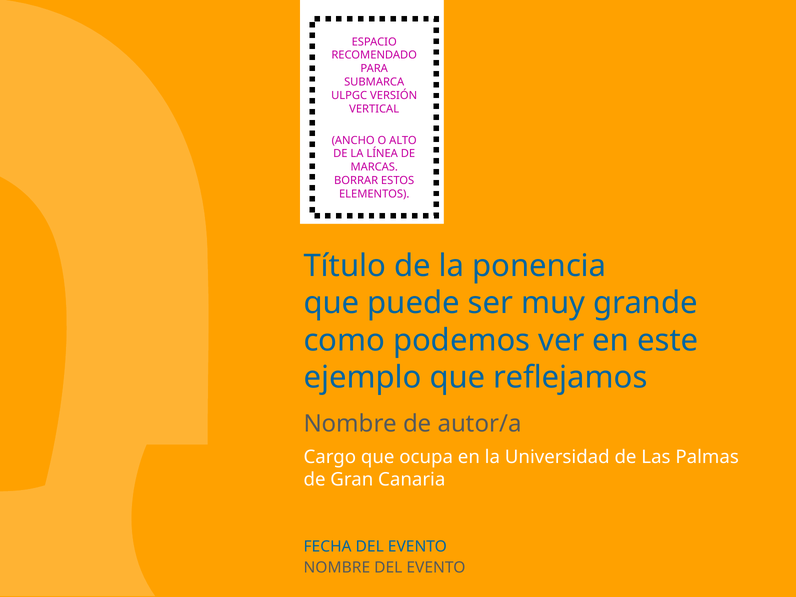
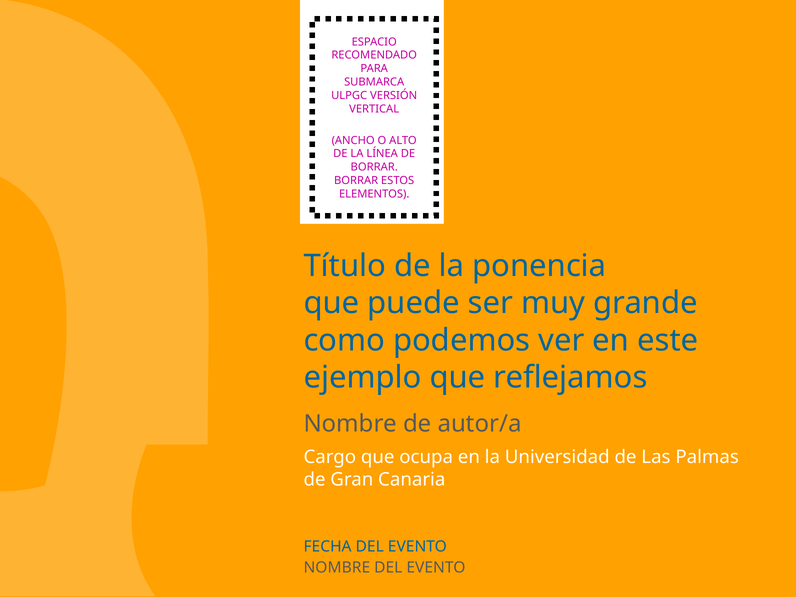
MARCAS: MARCAS -> BORRAR (374, 167)
